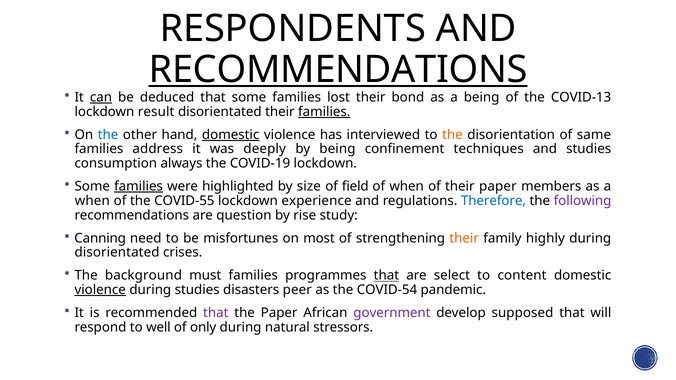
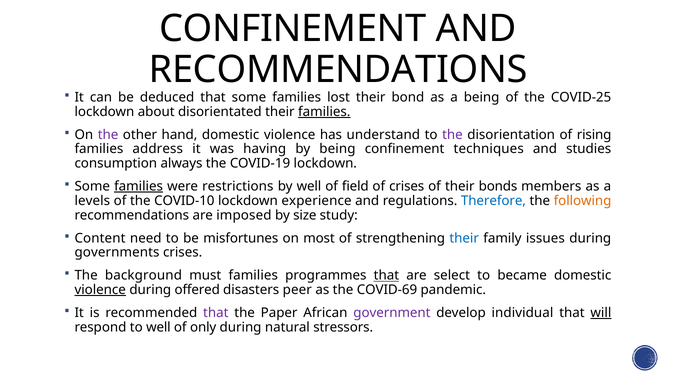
RESPONDENTS: RESPONDENTS -> CONFINEMENT (293, 29)
RECOMMENDATIONS underline: present -> none (338, 70)
can underline: present -> none (101, 97)
COVID-13: COVID-13 -> COVID-25 (581, 97)
result: result -> about (156, 112)
the colour: blue -> purple (108, 135)
domestic underline: present -> none (231, 135)
interviewed: interviewed -> understand (383, 135)
the colour: orange -> purple (452, 135)
same: same -> rising (594, 135)
deeply: deeply -> having (265, 149)
highlighted: highlighted -> restrictions (238, 186)
by size: size -> well (309, 186)
of when: when -> crises (407, 186)
their paper: paper -> bonds (498, 186)
when: when -> levels (92, 201)
COVID-55: COVID-55 -> COVID-10 (184, 201)
following colour: purple -> orange (583, 201)
question: question -> imposed (244, 215)
rise: rise -> size (305, 215)
Canning: Canning -> Content (100, 238)
their colour: orange -> blue (464, 238)
highly: highly -> issues (545, 238)
disorientated: disorientated -> governments (117, 253)
content: content -> became (522, 276)
during studies: studies -> offered (197, 290)
COVID-54: COVID-54 -> COVID-69 (387, 290)
supposed: supposed -> individual (522, 313)
will underline: none -> present (601, 313)
